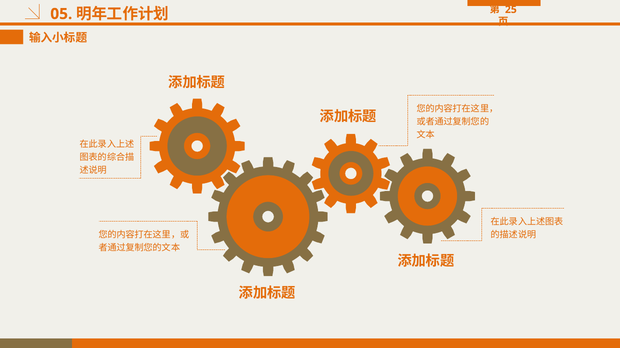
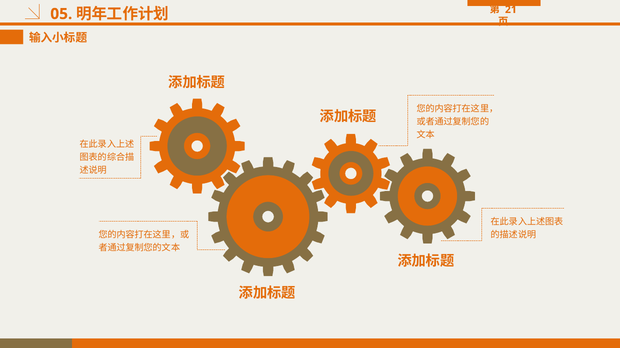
25: 25 -> 21 (511, 10)
